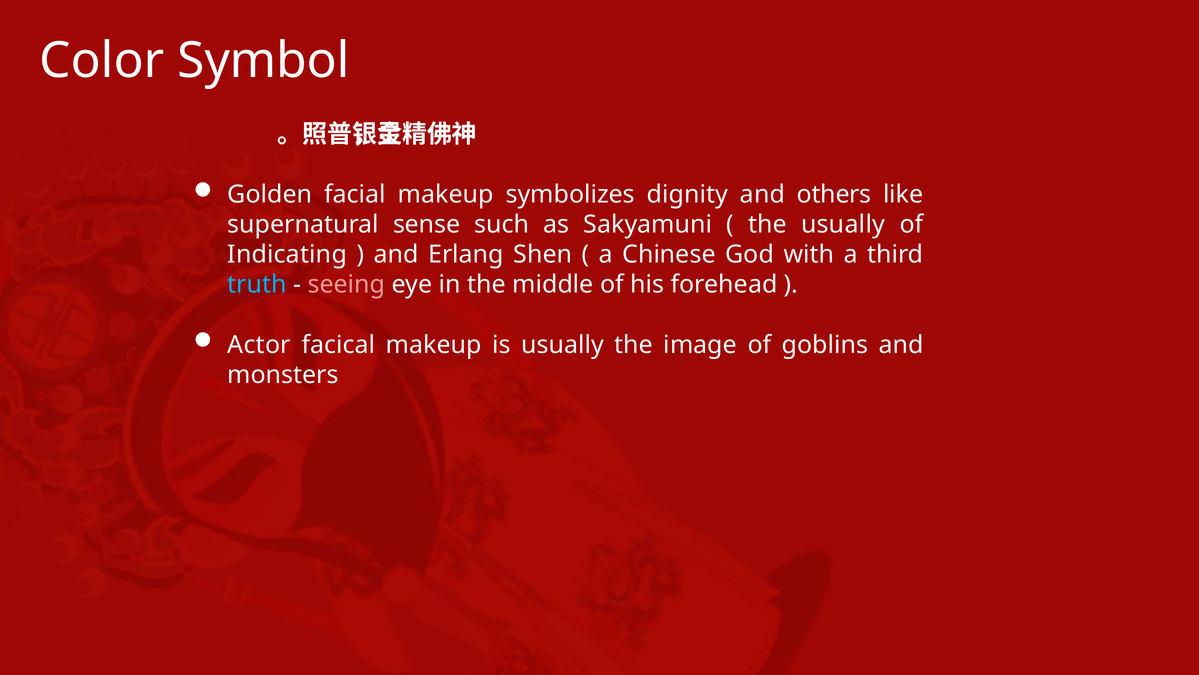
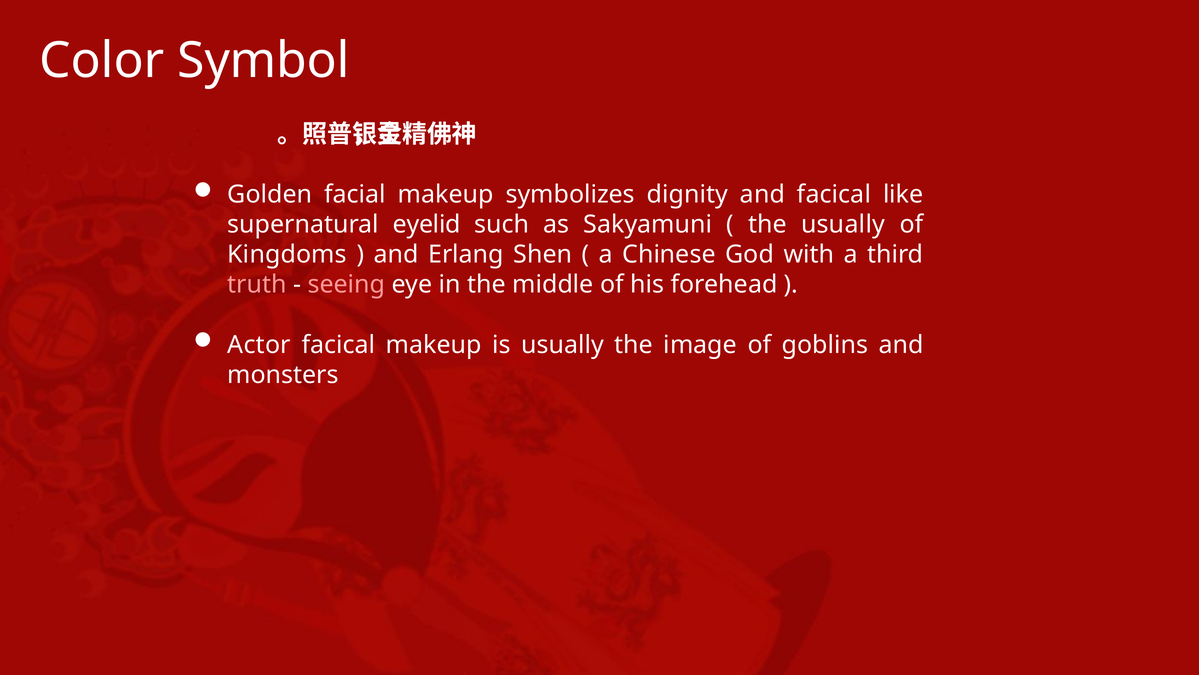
and others: others -> facical (834, 195)
sense: sense -> eyelid (427, 225)
Indicating: Indicating -> Kingdoms (287, 255)
truth colour: light blue -> pink (257, 285)
